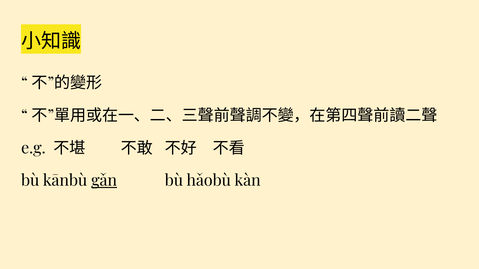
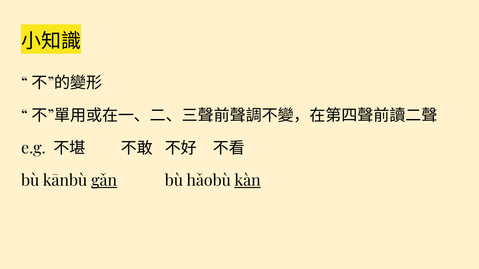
kàn underline: none -> present (248, 181)
